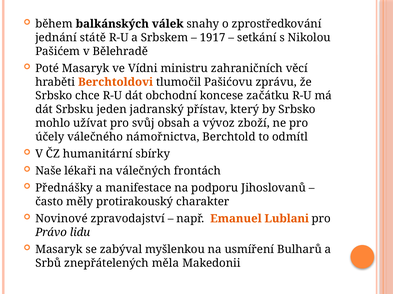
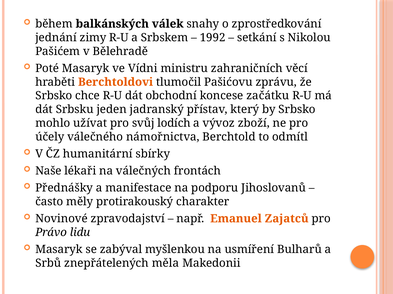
státě: státě -> zimy (93, 38)
1917: 1917 -> 1992 (213, 38)
obsah: obsah -> lodích (174, 123)
Lublani: Lublani -> Zajatců (287, 219)
